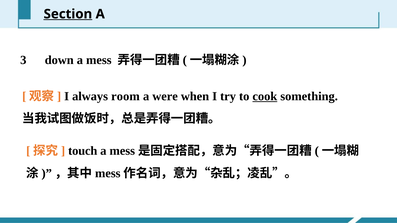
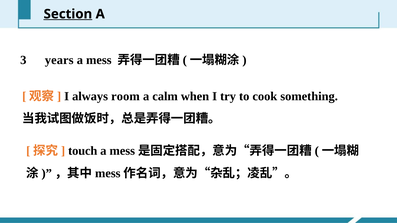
down: down -> years (59, 60)
were: were -> calm (165, 96)
cook underline: present -> none (265, 96)
